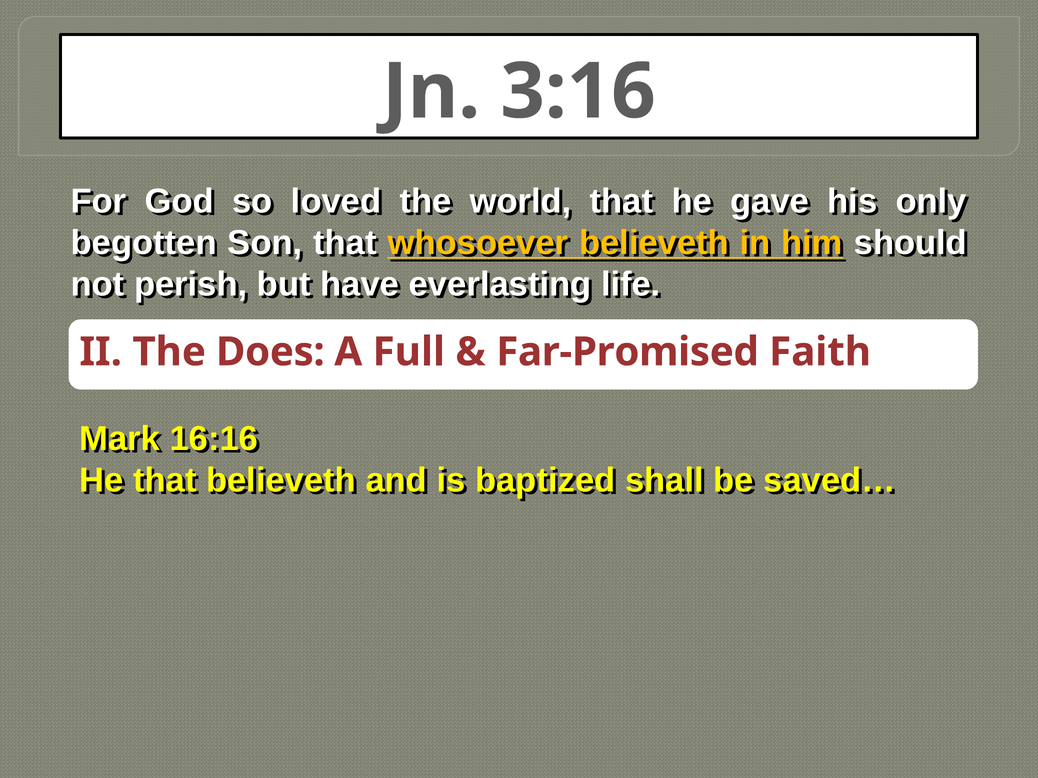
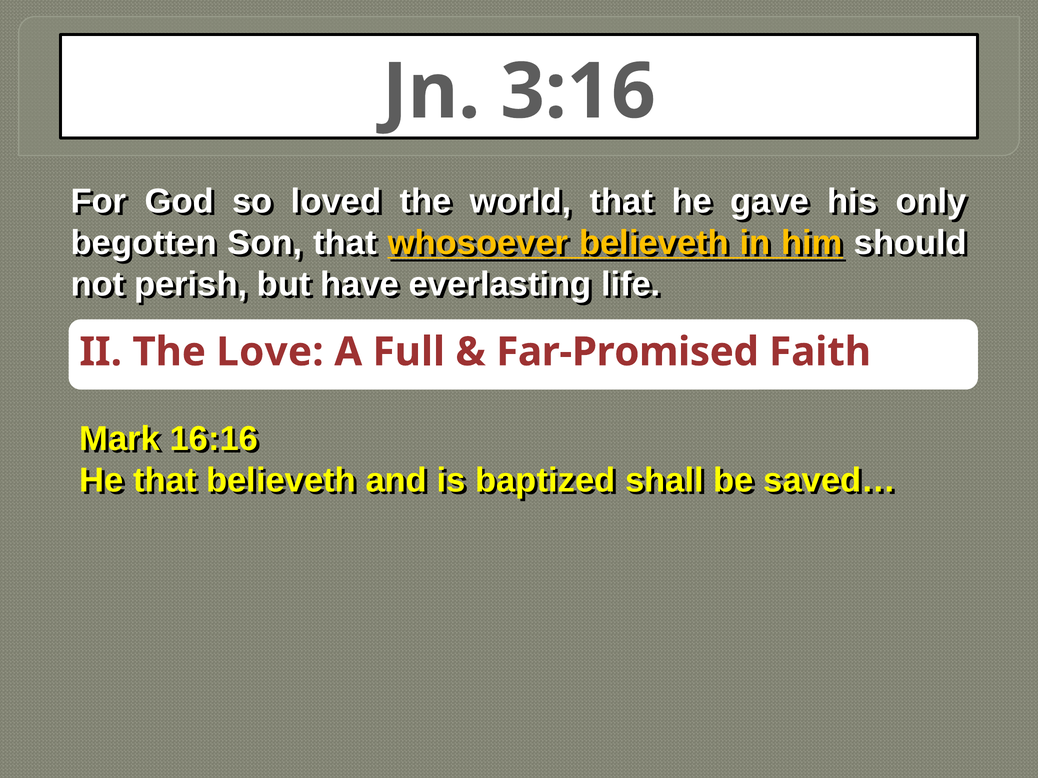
Does: Does -> Love (270, 352)
